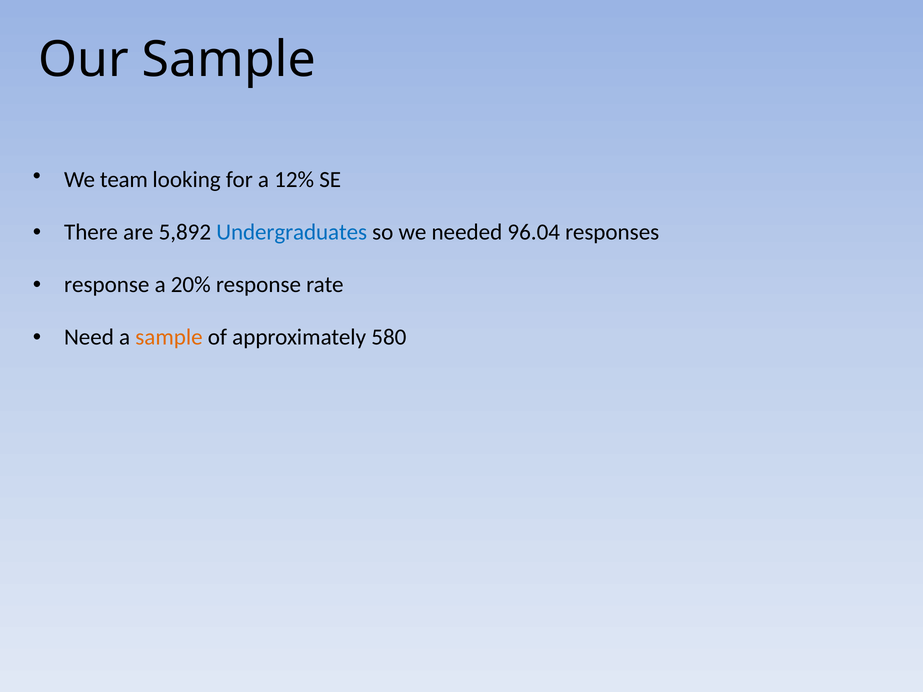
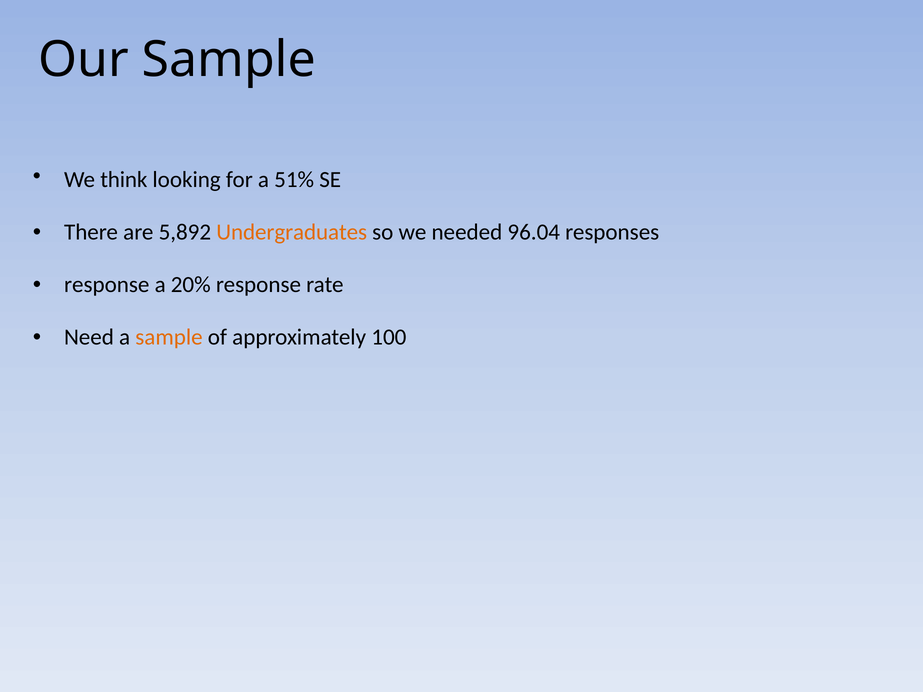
team: team -> think (124, 180)
12%: 12% -> 51% (294, 180)
Undergraduates colour: blue -> orange (292, 232)
580: 580 -> 100 (389, 337)
